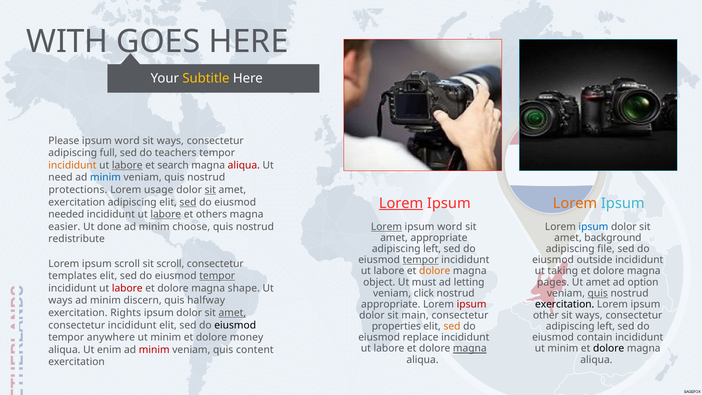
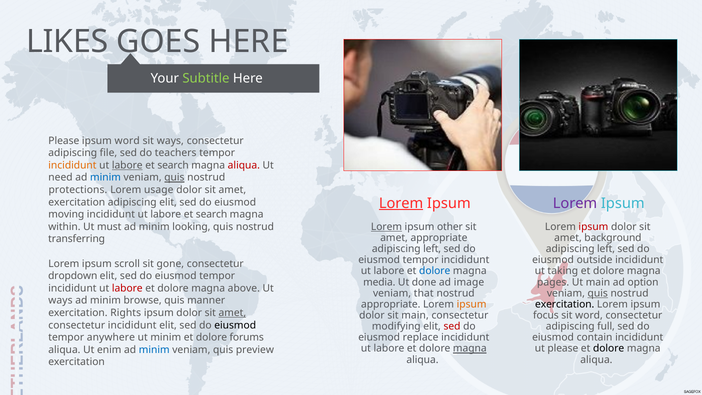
WITH: WITH -> LIKES (67, 42)
Subtitle colour: yellow -> light green (206, 79)
full: full -> file (108, 153)
quis underline: none -> present (174, 178)
sit underline: present -> none (210, 190)
Lorem colour: orange -> purple (575, 203)
sed underline: present -> none (188, 202)
needed: needed -> moving (66, 214)
labore underline: present -> none (166, 214)
others: others -> search (212, 214)
easier: easier -> within (64, 227)
done: done -> must (109, 227)
choose: choose -> looking (191, 227)
word: word -> other (450, 227)
ipsum colour: blue -> red (593, 227)
redistribute: redistribute -> transferring (77, 239)
file: file -> left (606, 249)
tempor underline: present -> none (421, 260)
sit scroll: scroll -> gone (170, 264)
dolore colour: orange -> blue (435, 271)
templates: templates -> dropdown (73, 276)
tempor underline: present -> none (217, 276)
object: object -> media (379, 282)
must: must -> done (424, 282)
letting: letting -> image (469, 282)
Ut amet: amet -> main (598, 282)
shape: shape -> above (244, 288)
click: click -> that (424, 293)
discern: discern -> browse (143, 300)
halfway: halfway -> manner (206, 300)
ipsum colour: red -> orange (472, 304)
other: other -> focus (546, 315)
ways: ways -> word (589, 315)
properties: properties -> modifying (396, 326)
sed colour: orange -> red (452, 326)
left: left -> full (606, 326)
money: money -> forums (247, 337)
minim: minim -> please (563, 349)
minim colour: red -> blue (154, 350)
content: content -> preview (255, 350)
